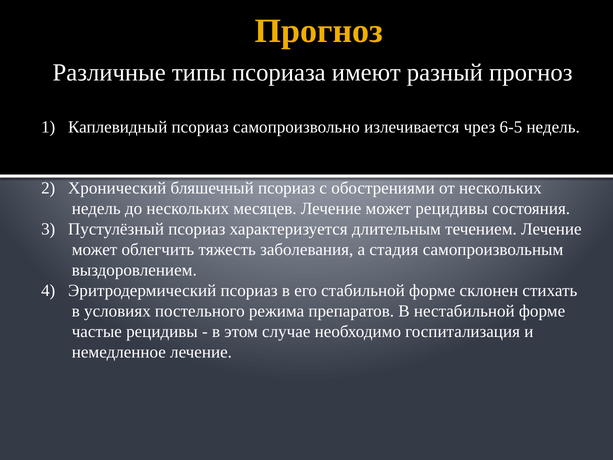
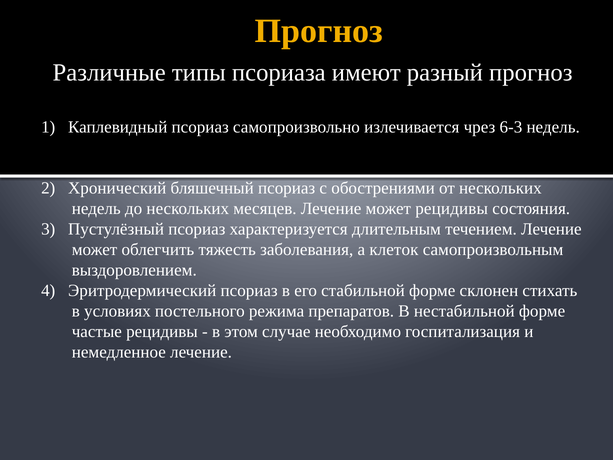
6-5: 6-5 -> 6-3 (511, 127)
стадия: стадия -> клеток (394, 250)
